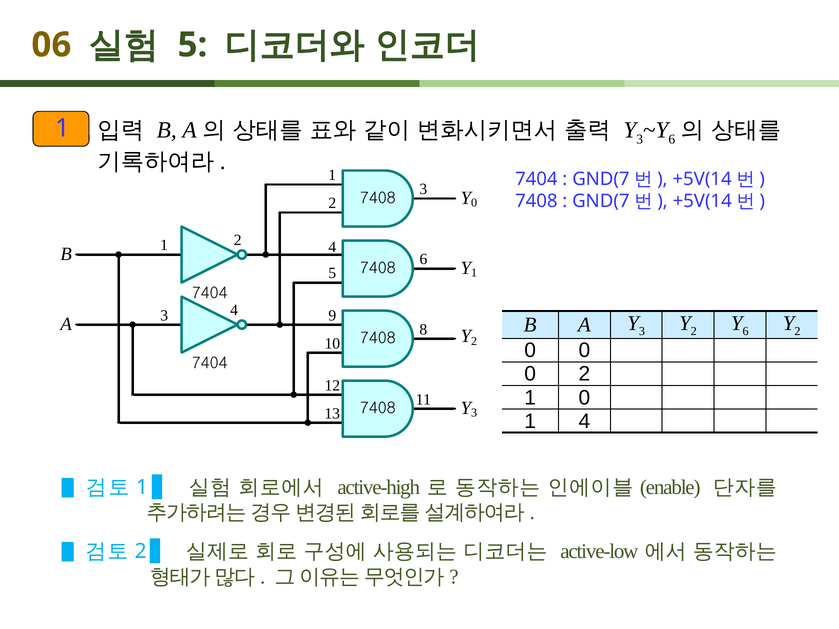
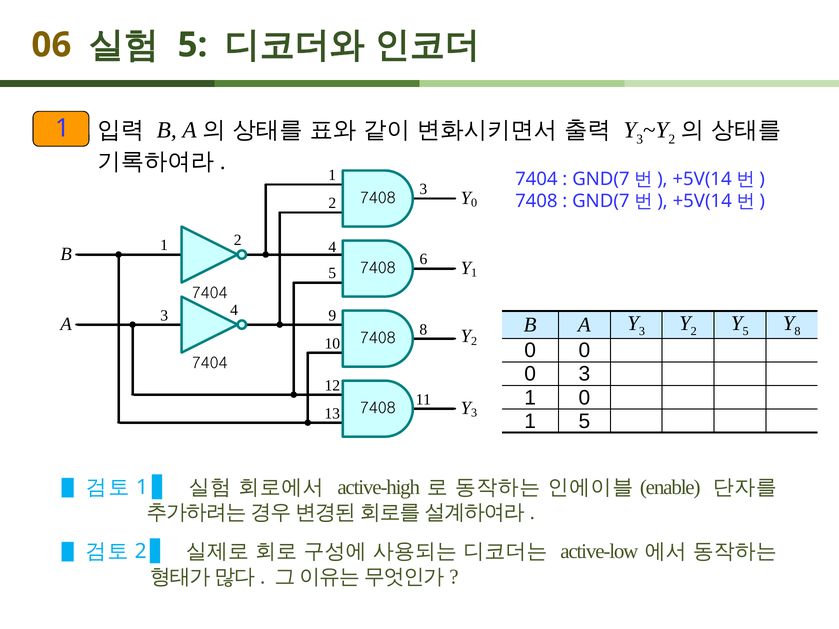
6: 6 -> 2 (672, 139)
6: 6 -> 5 (746, 332)
2: 2 -> 8 (797, 332)
0 2: 2 -> 3 (584, 374)
1 4: 4 -> 5 (584, 421)
